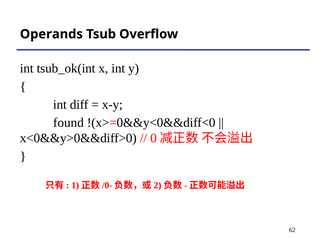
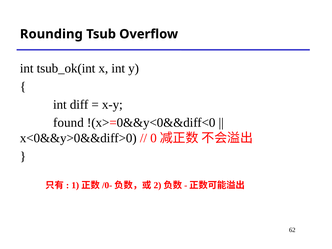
Operands: Operands -> Rounding (51, 34)
